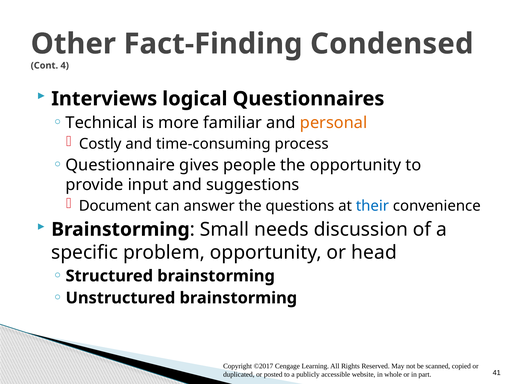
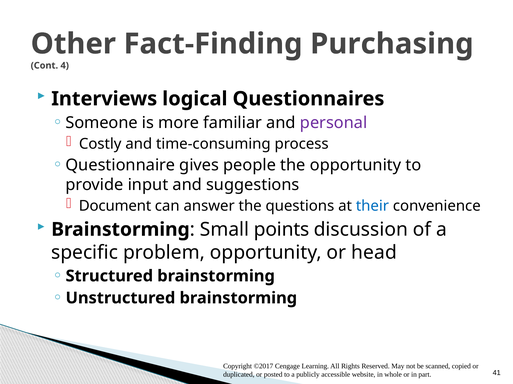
Condensed: Condensed -> Purchasing (392, 44)
Technical: Technical -> Someone (102, 123)
personal colour: orange -> purple (334, 123)
needs: needs -> points (282, 230)
